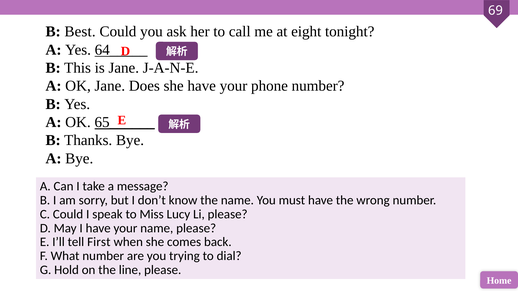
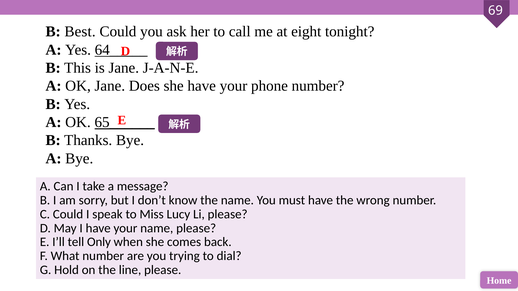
First: First -> Only (99, 242)
